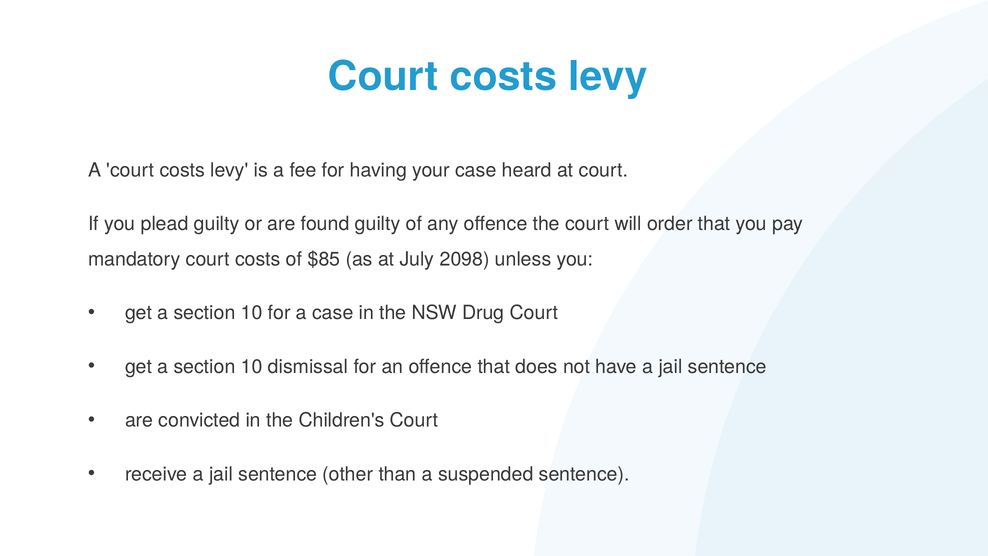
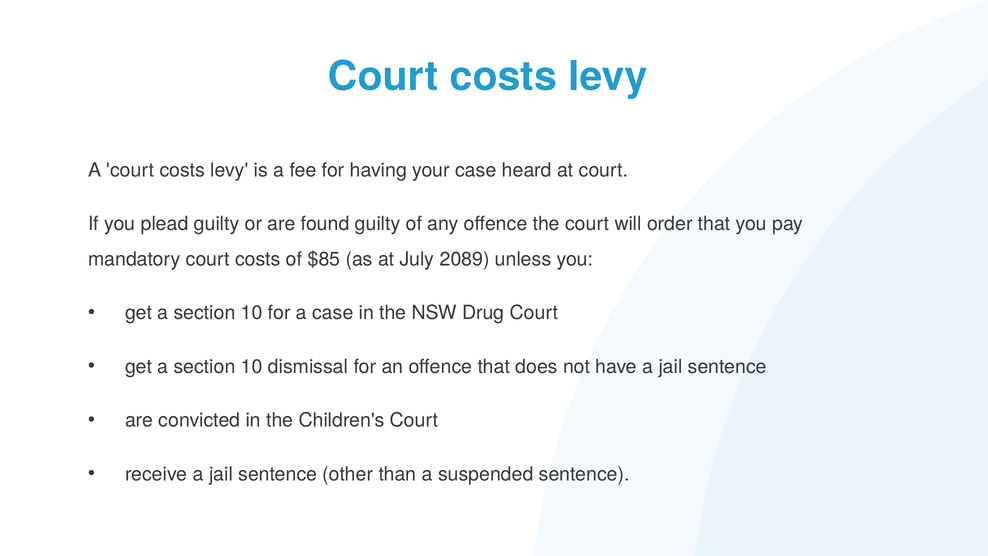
2098: 2098 -> 2089 (465, 259)
